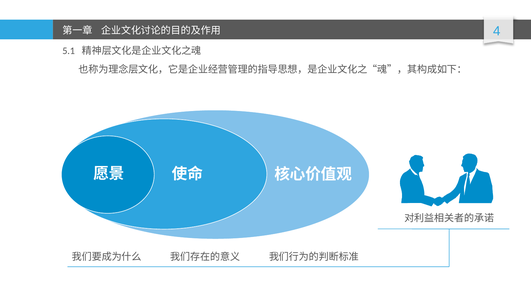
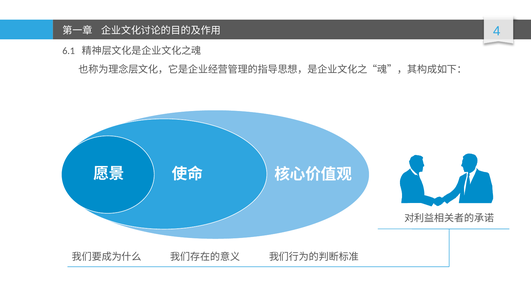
5.1: 5.1 -> 6.1 (69, 51)
